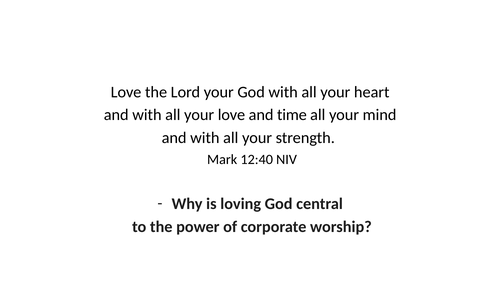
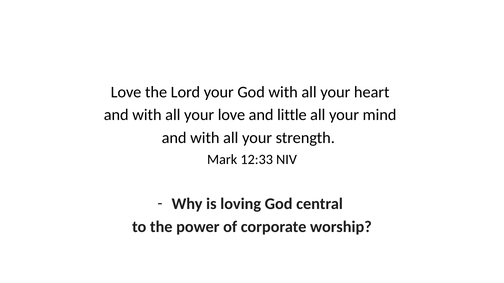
time: time -> little (292, 115)
12:40: 12:40 -> 12:33 (257, 160)
